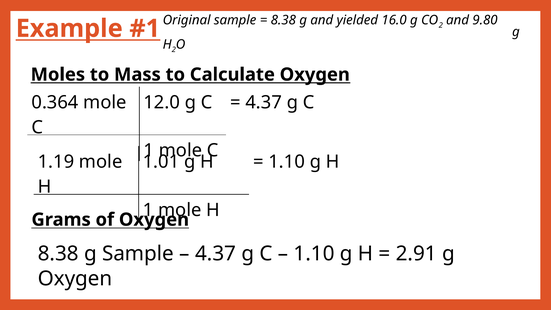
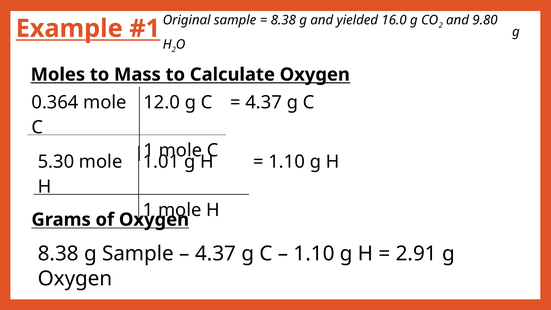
1.19: 1.19 -> 5.30 (56, 162)
